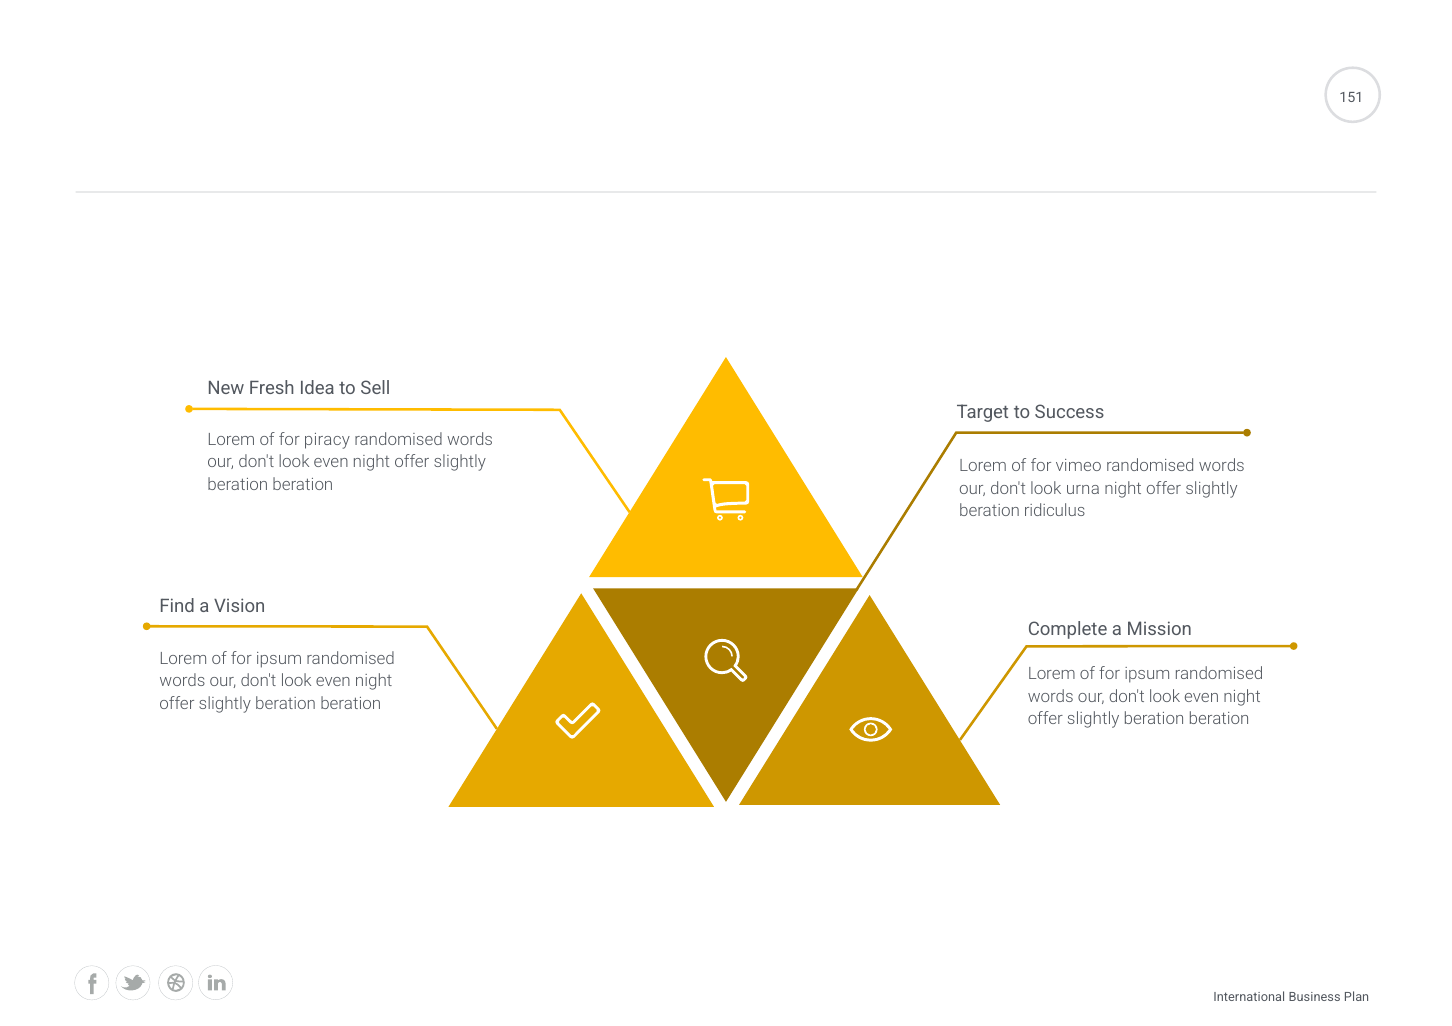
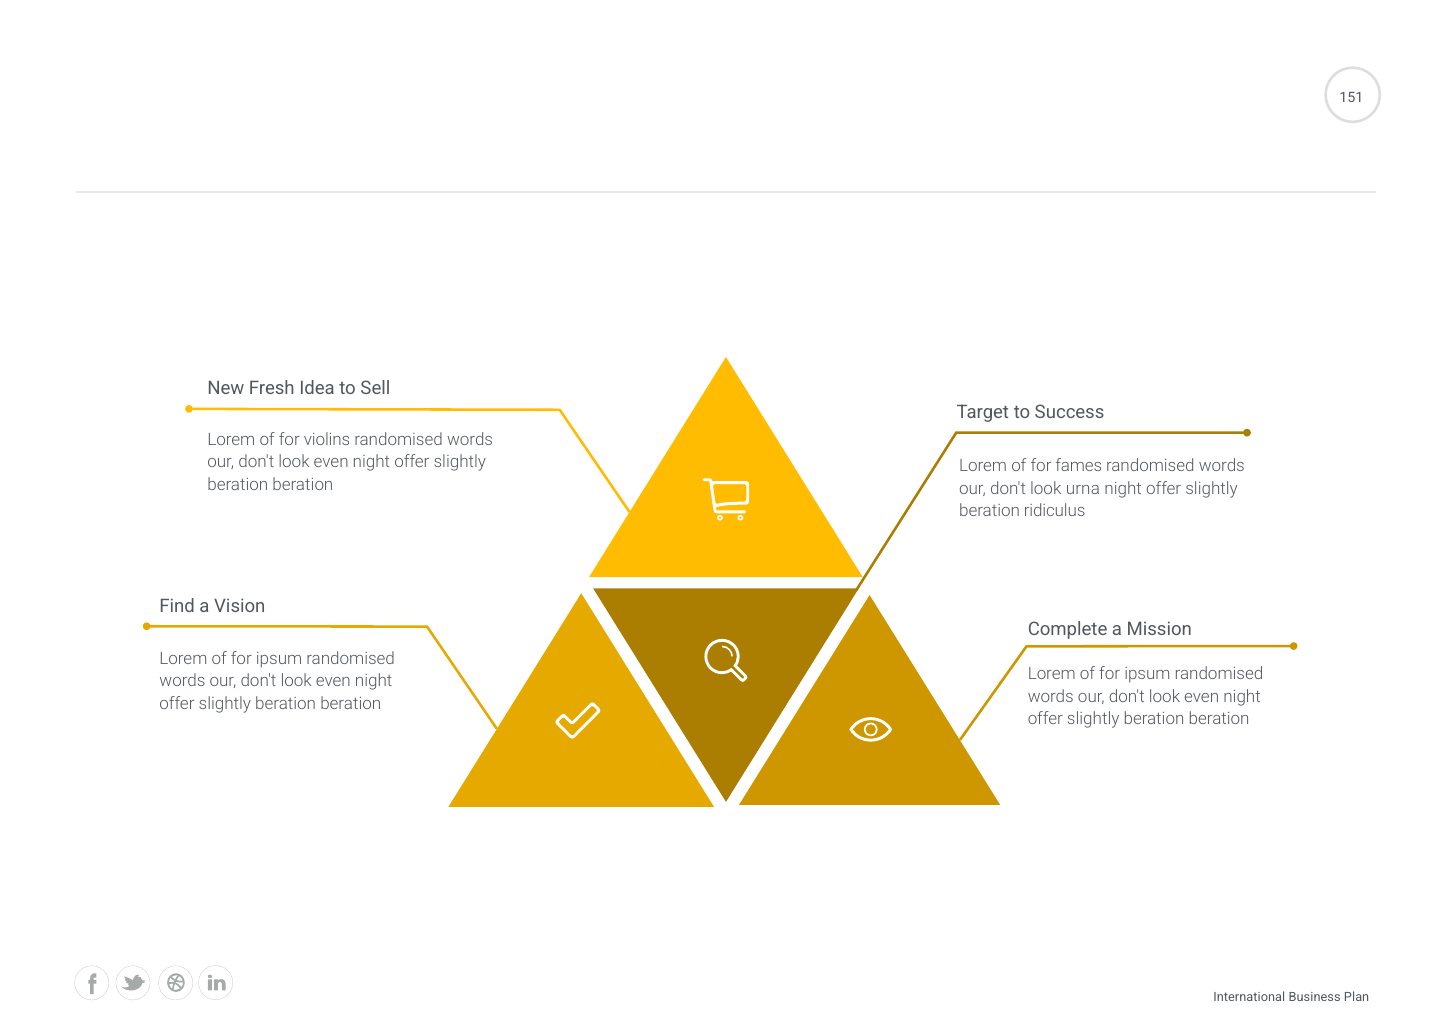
piracy: piracy -> violins (327, 440)
vimeo: vimeo -> fames (1079, 466)
